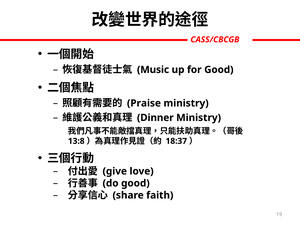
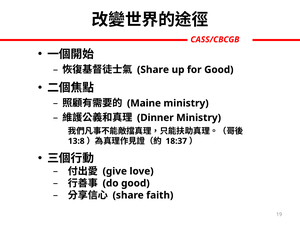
Music: Music -> Share (153, 70)
Praise: Praise -> Maine (144, 103)
